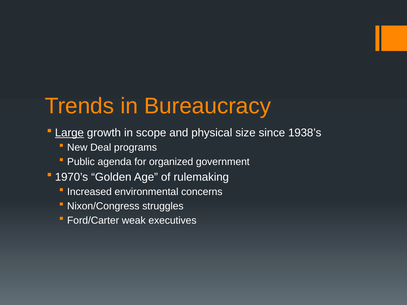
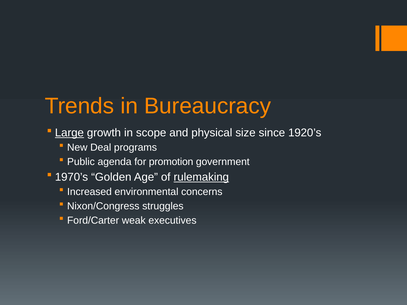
1938’s: 1938’s -> 1920’s (305, 133)
organized: organized -> promotion (171, 162)
rulemaking underline: none -> present (201, 177)
